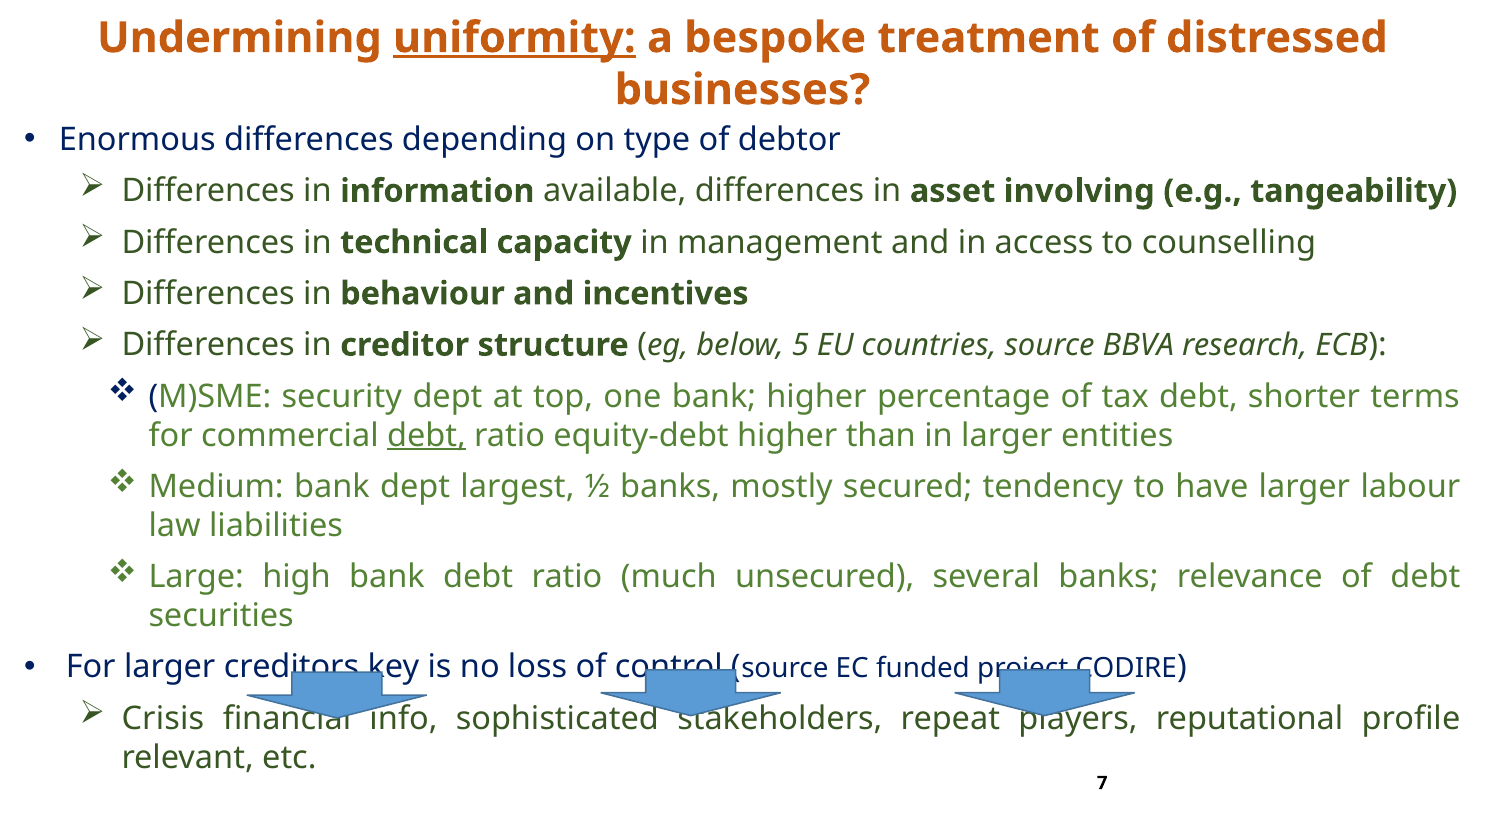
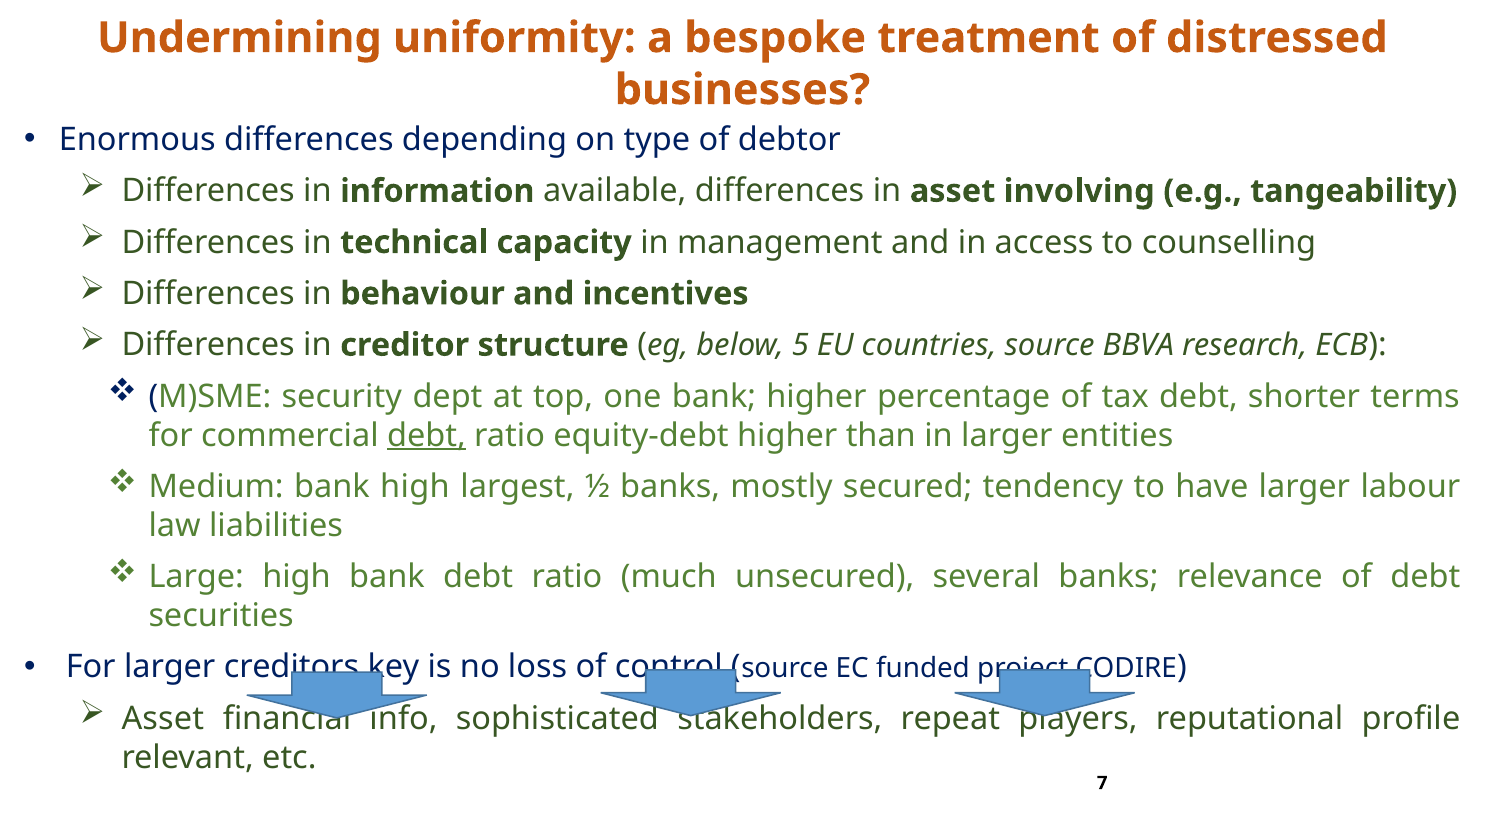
uniformity underline: present -> none (514, 38)
bank dept: dept -> high (415, 487)
Crisis: Crisis -> Asset (163, 719)
